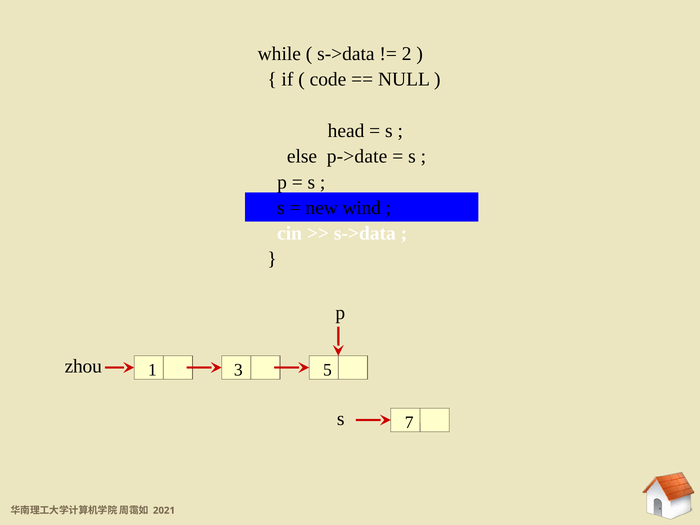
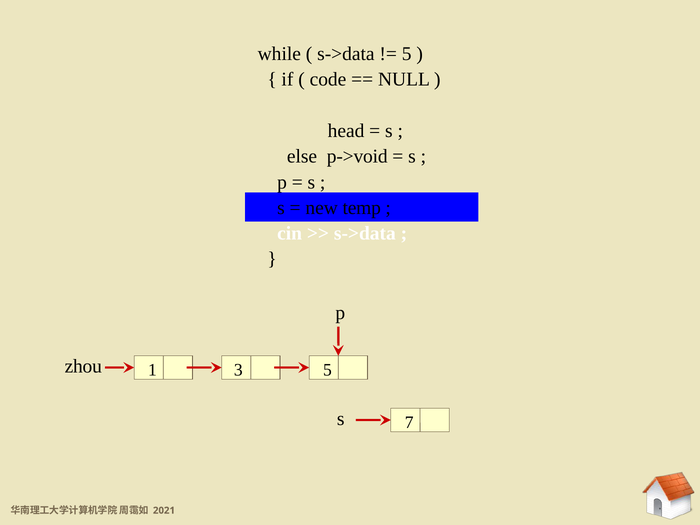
2: 2 -> 5 (407, 54)
p->date: p->date -> p->void (357, 156)
wind: wind -> temp (362, 208)
